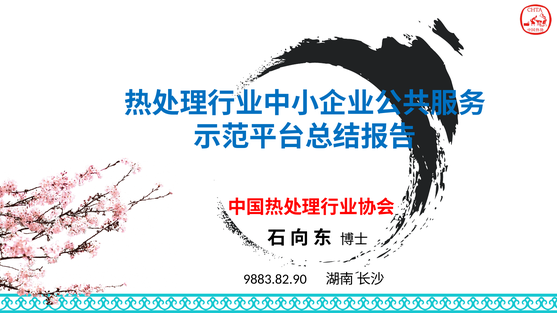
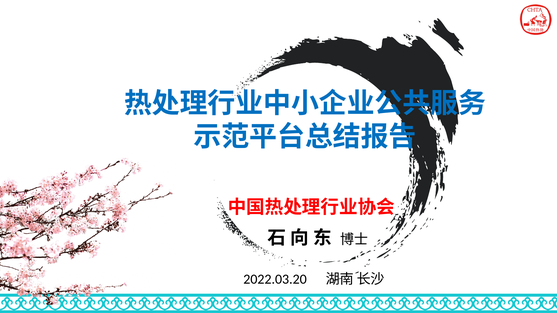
9883.82.90: 9883.82.90 -> 2022.03.20 (275, 280)
